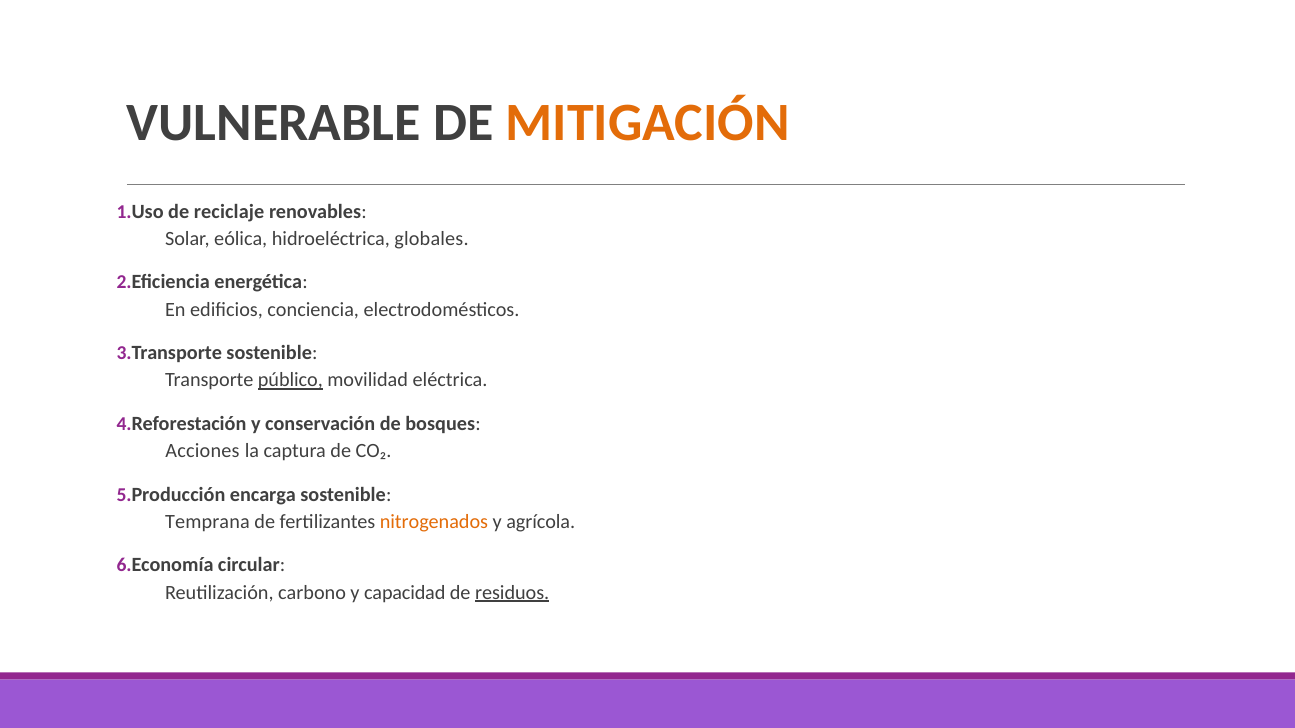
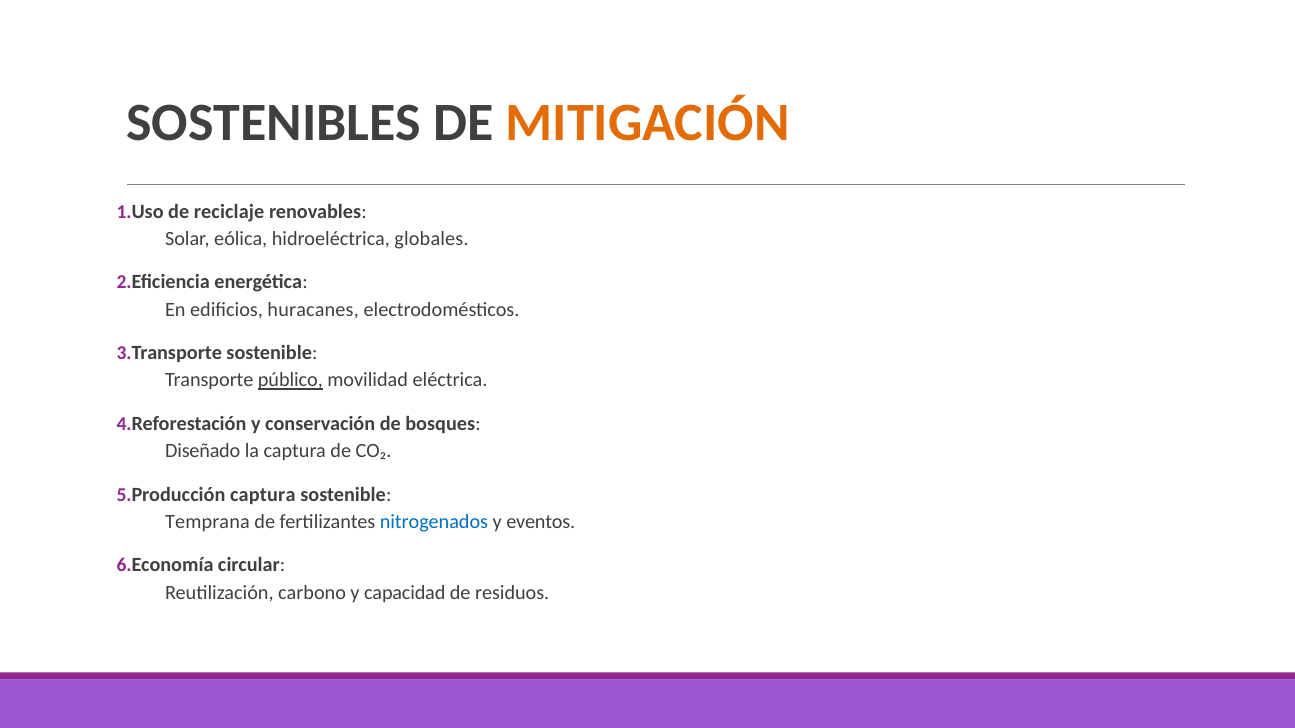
VULNERABLE: VULNERABLE -> SOSTENIBLES (274, 123)
conciencia: conciencia -> huracanes (313, 310)
Acciones: Acciones -> Diseñado (203, 451)
encarga: encarga -> captura (263, 495)
nitrogenados colour: orange -> blue (434, 522)
agrícola: agrícola -> eventos (541, 522)
residuos underline: present -> none (512, 593)
